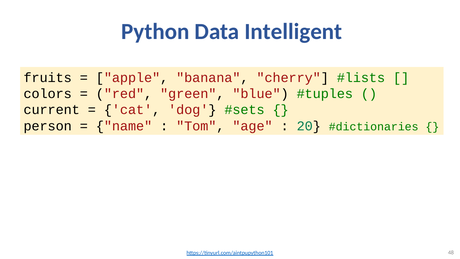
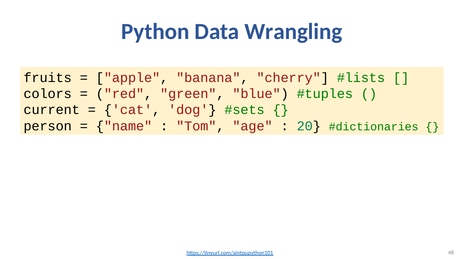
Intelligent: Intelligent -> Wrangling (293, 32)
